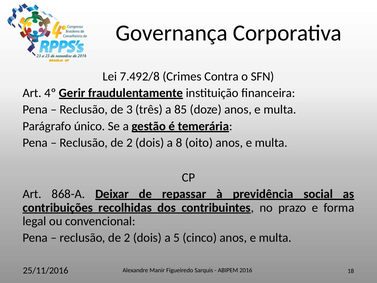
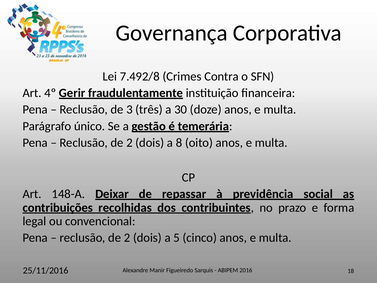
85: 85 -> 30 (181, 109)
868-A: 868-A -> 148-A (68, 194)
